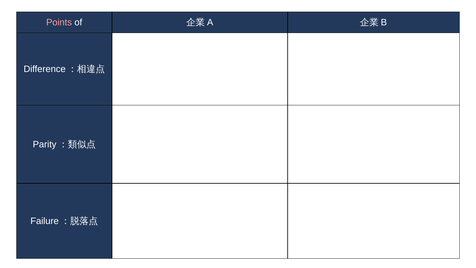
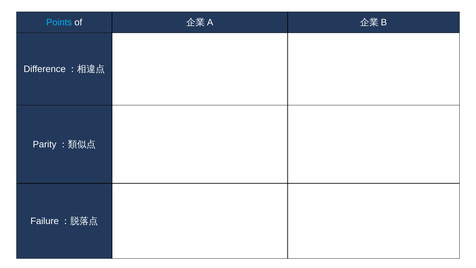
Points colour: pink -> light blue (59, 22)
